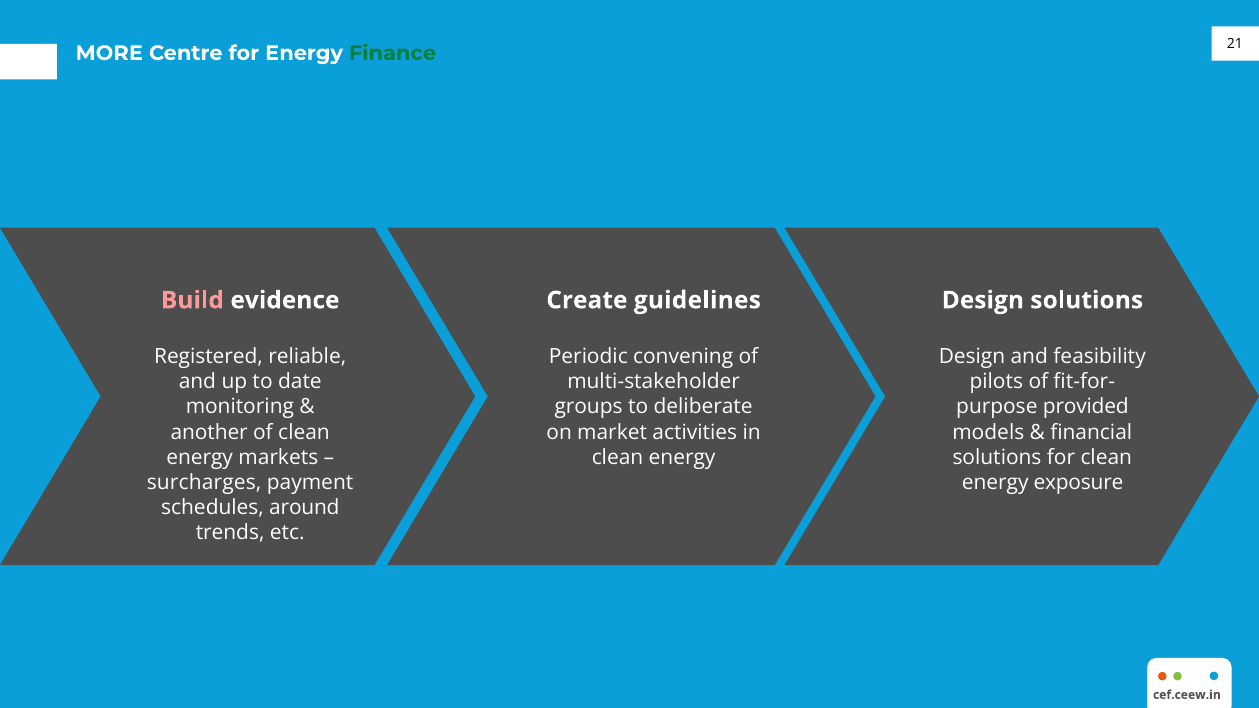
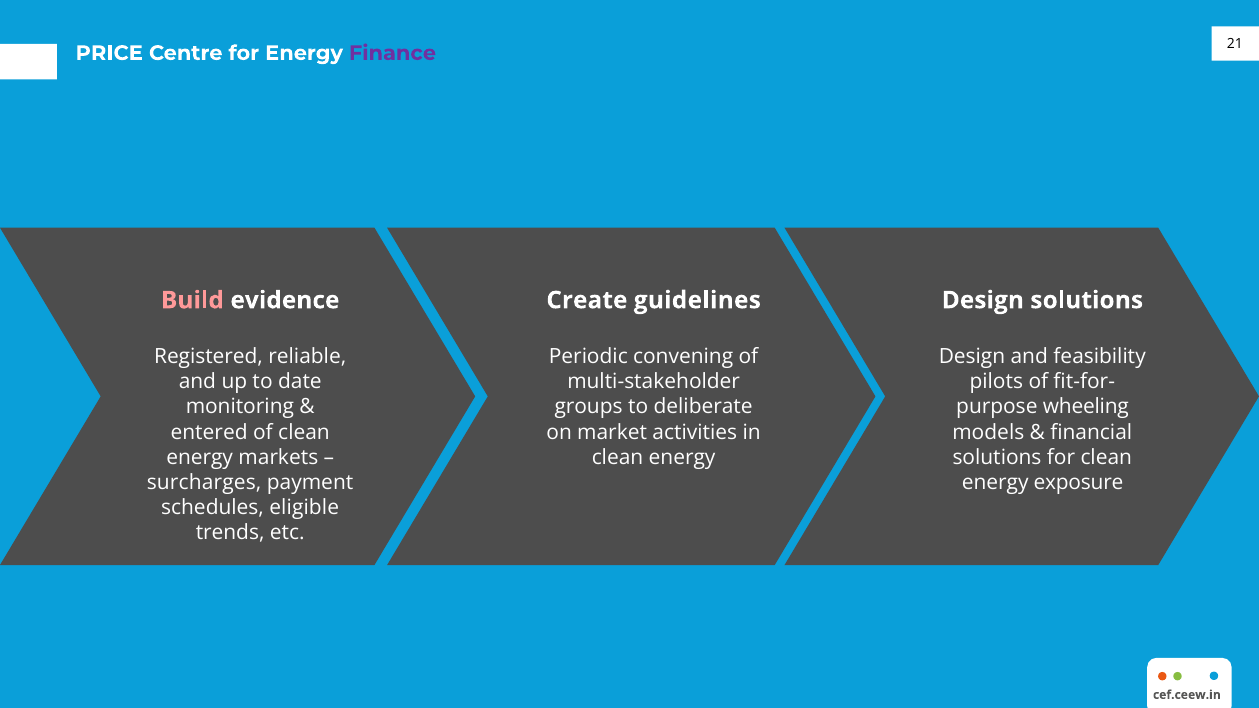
MORE: MORE -> PRICE (109, 53)
Finance colour: green -> purple (392, 53)
provided: provided -> wheeling (1086, 407)
another: another -> entered (209, 432)
around: around -> eligible (304, 508)
